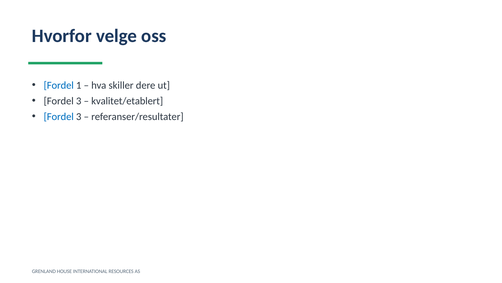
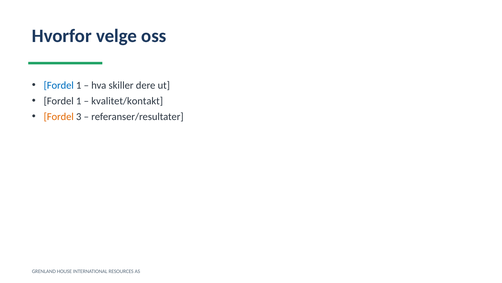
3: 3 -> 1 (79, 101)
kvalitet/etablert: kvalitet/etablert -> kvalitet/kontakt (127, 101)
Fordel colour: blue -> orange (59, 116)
